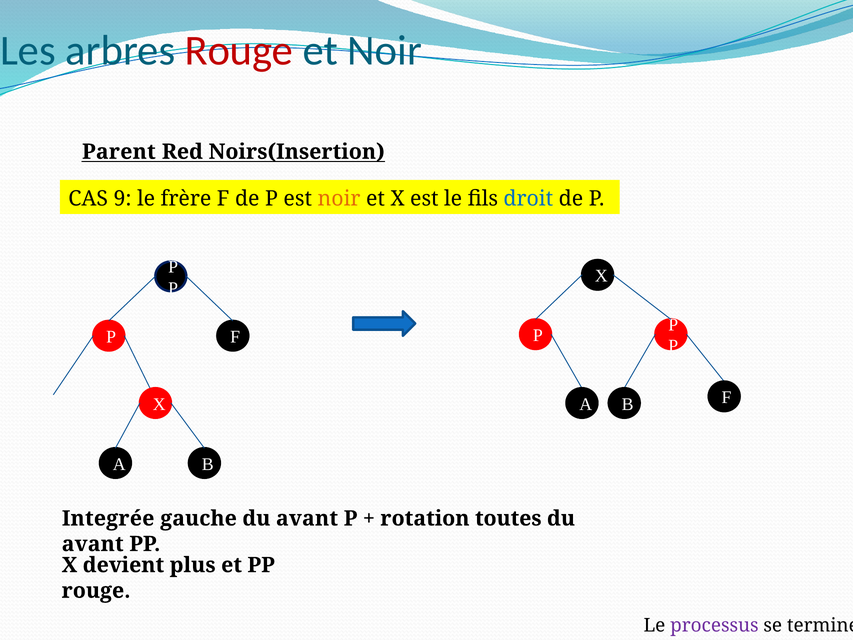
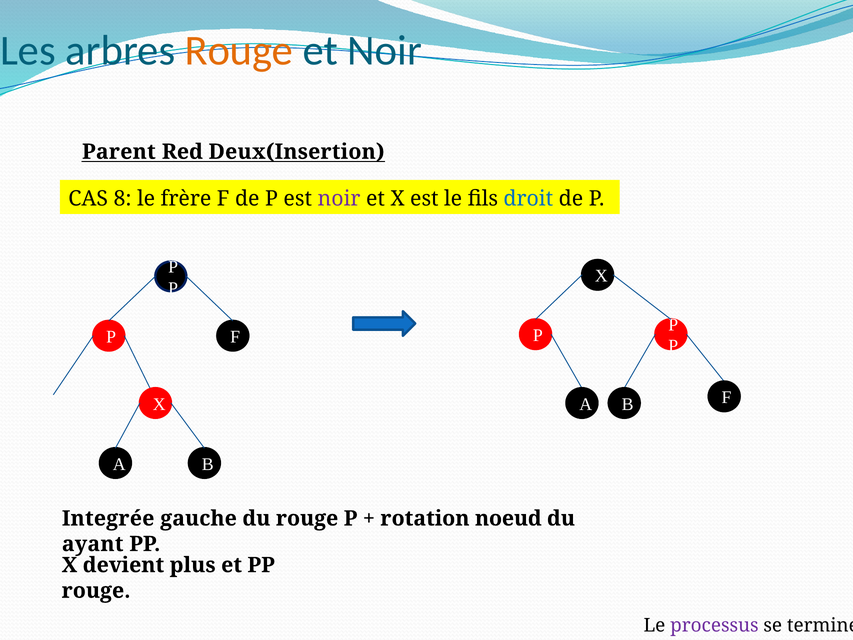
Rouge colour: red -> orange (239, 51)
Noirs(Insertion: Noirs(Insertion -> Deux(Insertion (297, 152)
9: 9 -> 8 (123, 198)
noir colour: orange -> purple (339, 198)
gauche du avant: avant -> rouge (307, 518)
toutes: toutes -> noeud (508, 518)
avant: avant -> ayant (93, 544)
